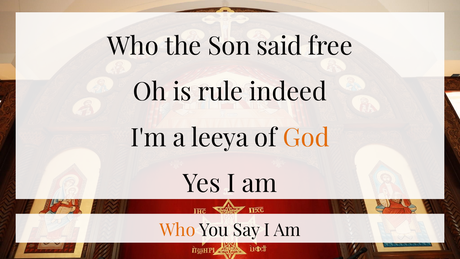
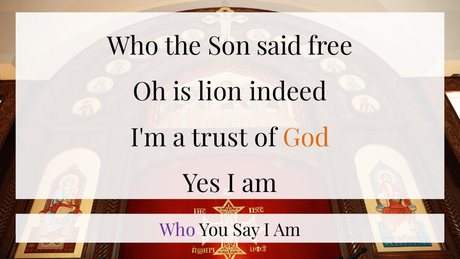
rule: rule -> lion (220, 92)
leeya: leeya -> trust (220, 138)
Who colour: orange -> purple (177, 230)
